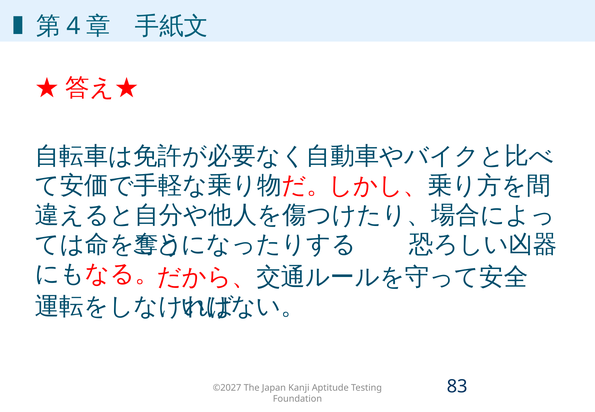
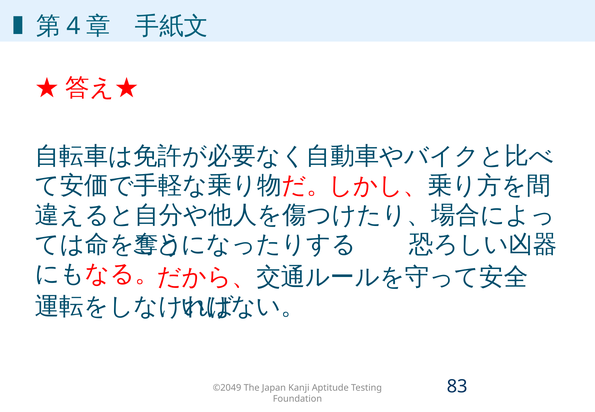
©2027: ©2027 -> ©2049 (227, 388)
